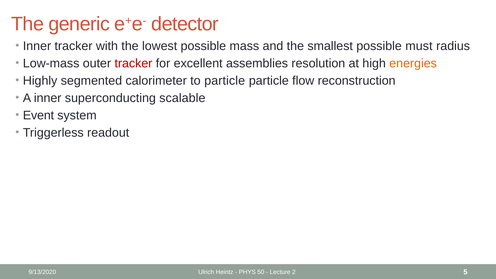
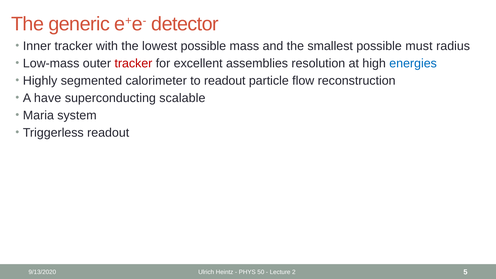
energies colour: orange -> blue (413, 63)
to particle: particle -> readout (225, 81)
A inner: inner -> have (48, 98)
Event: Event -> Maria (38, 115)
